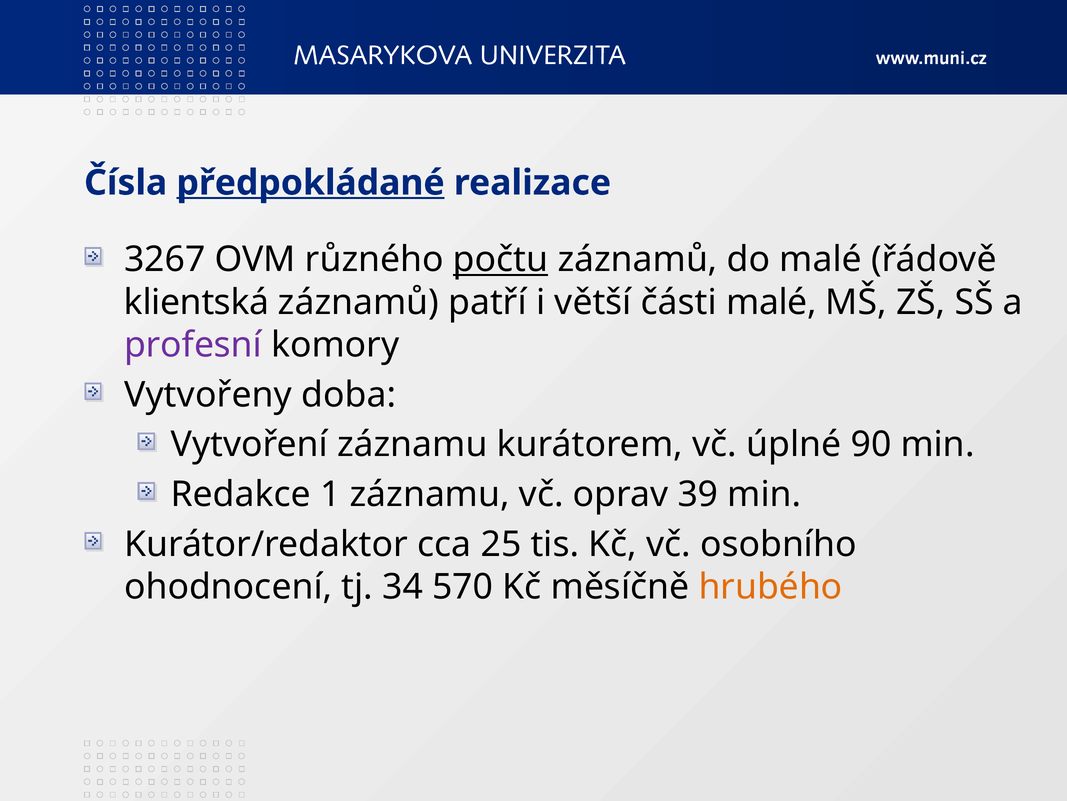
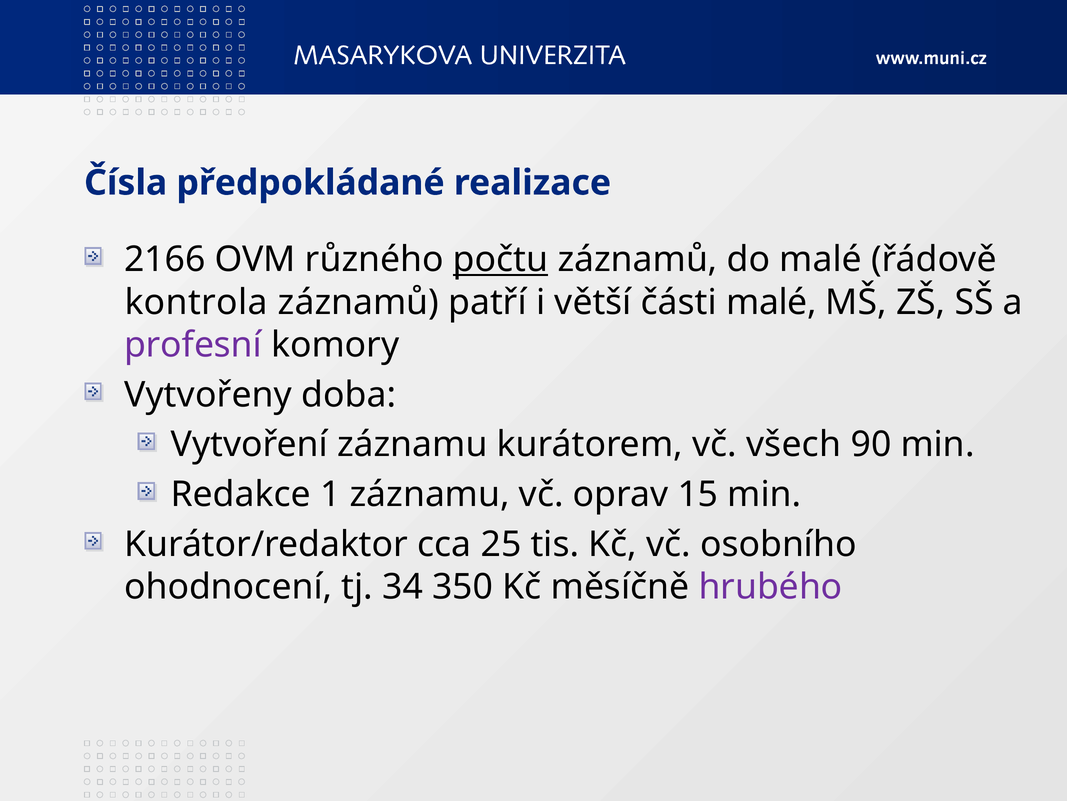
předpokládané underline: present -> none (311, 183)
3267: 3267 -> 2166 (165, 259)
klientská: klientská -> kontrola (196, 302)
úplné: úplné -> všech (794, 444)
39: 39 -> 15 (698, 494)
570: 570 -> 350 (463, 586)
hrubého colour: orange -> purple (771, 586)
